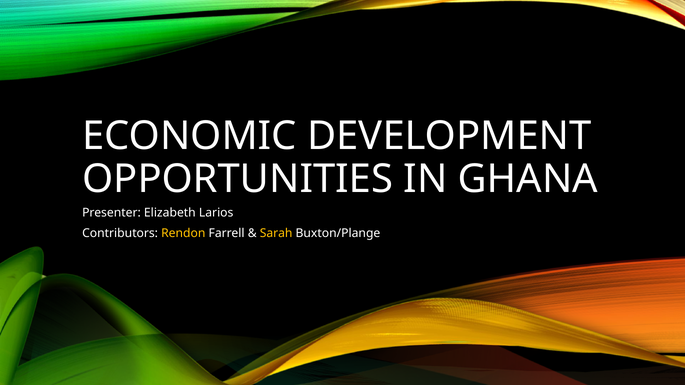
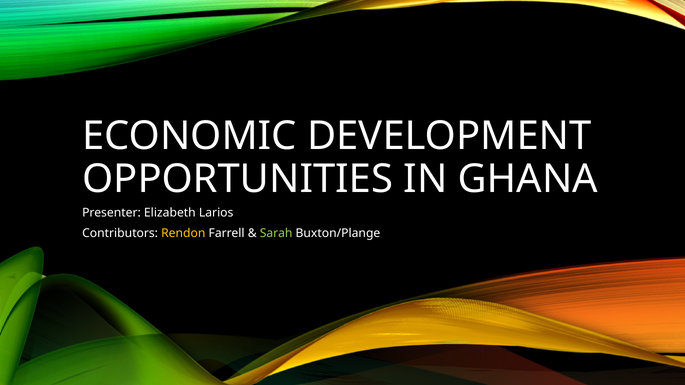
Sarah colour: yellow -> light green (276, 233)
